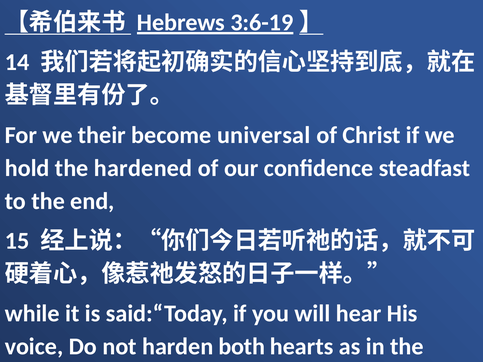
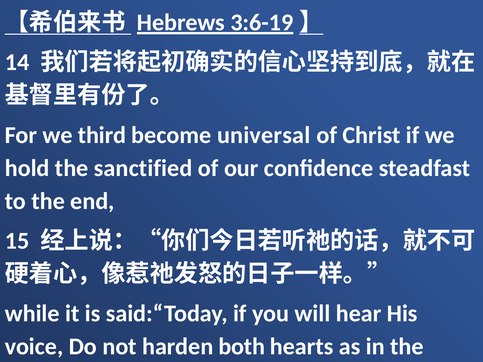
their: their -> third (102, 135)
hardened: hardened -> sanctified (143, 168)
